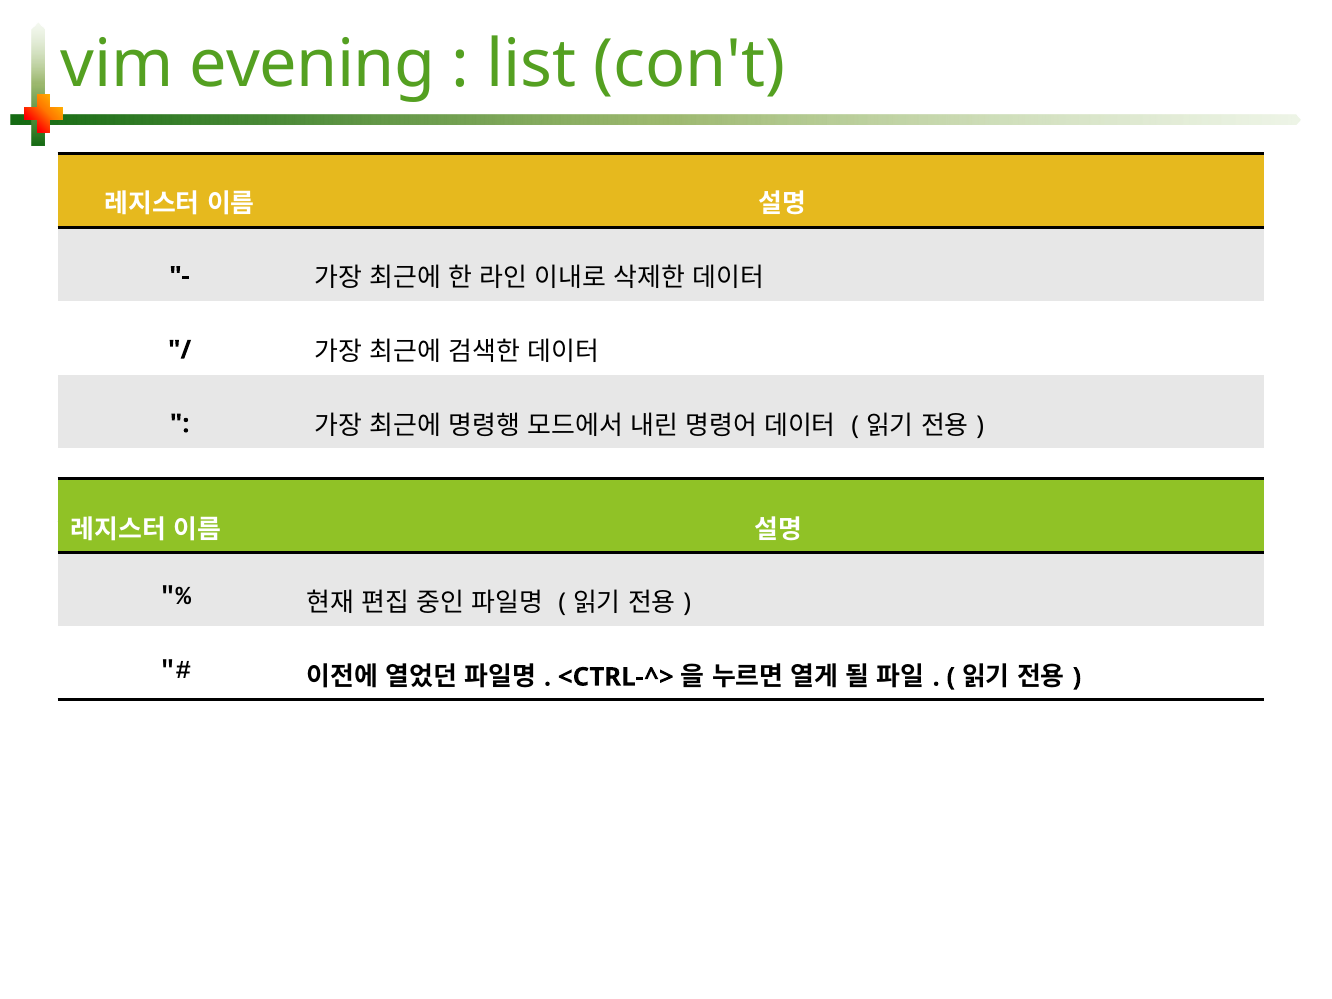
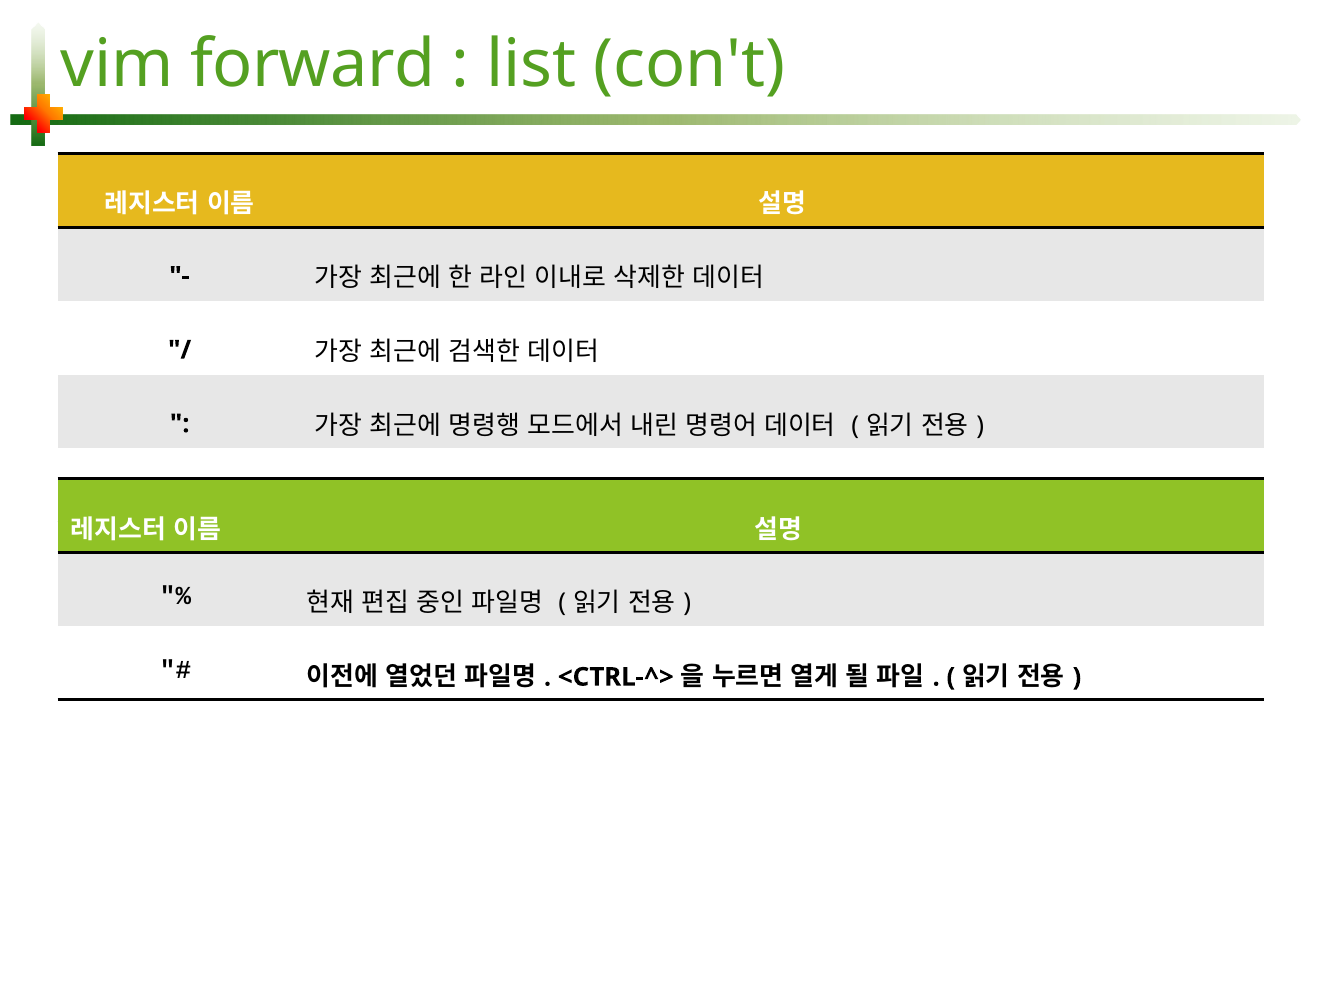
evening: evening -> forward (313, 65)
